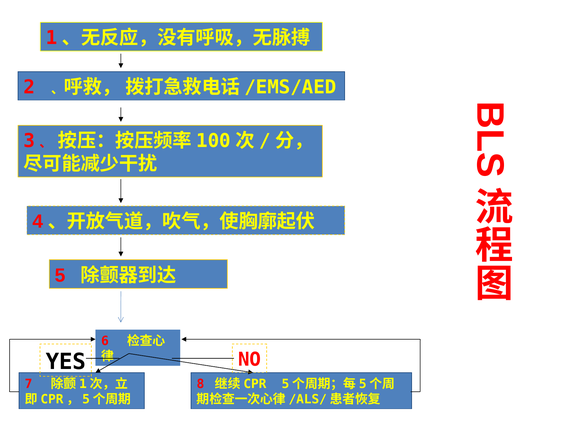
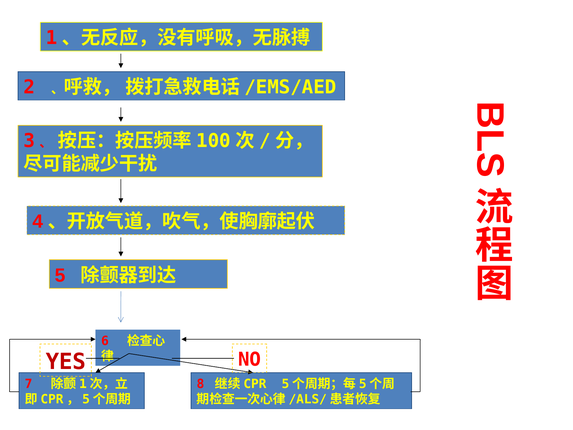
YES colour: black -> red (66, 362)
